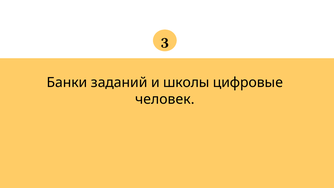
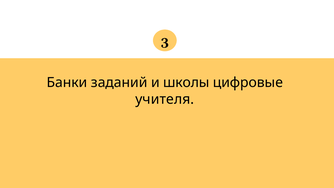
человек: человек -> учителя (165, 99)
